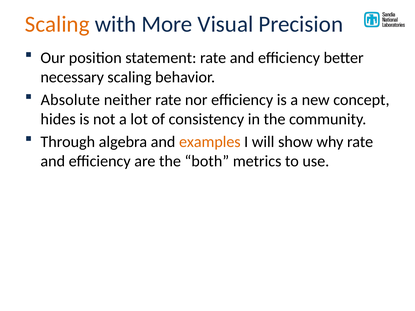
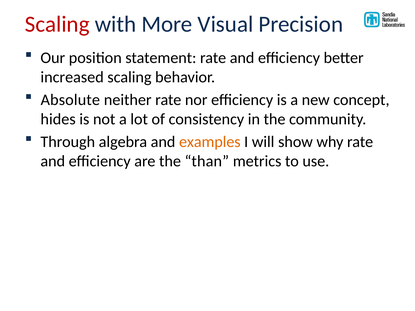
Scaling colour: orange -> red (57, 24)
necessary: necessary -> increased (72, 77)
both: both -> than (207, 161)
